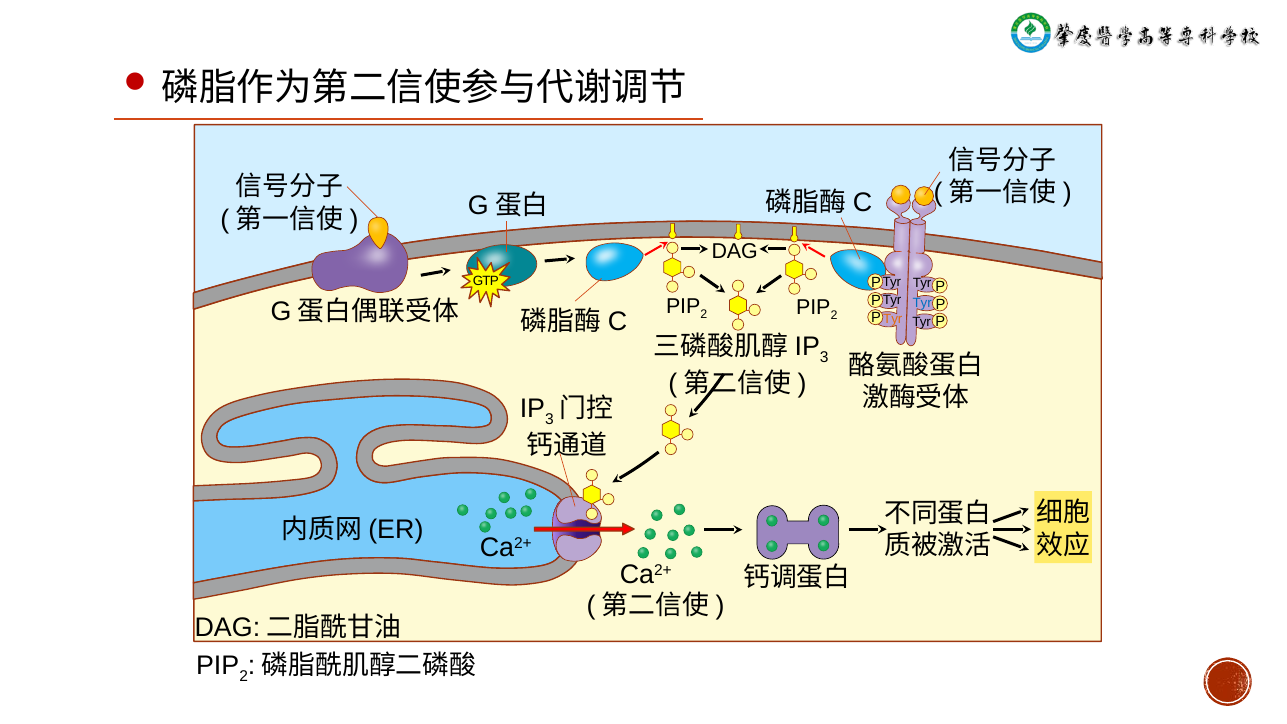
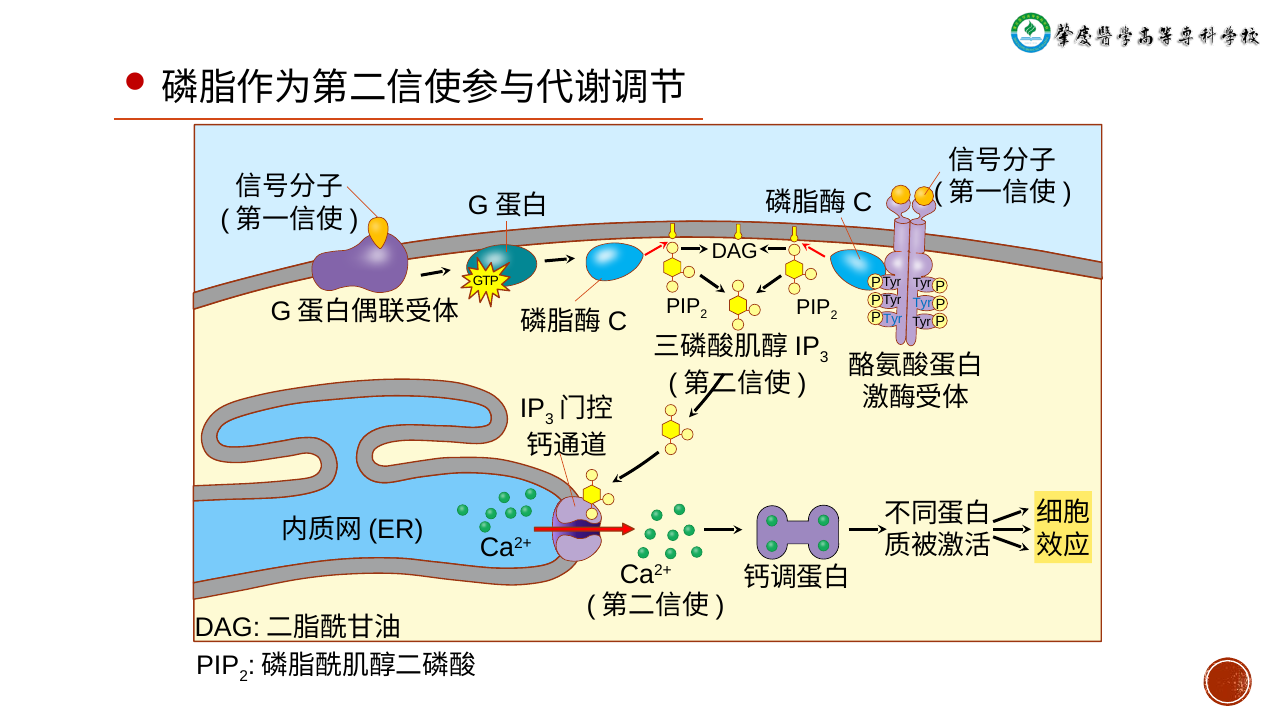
Tyr colour: orange -> blue (893, 319)
